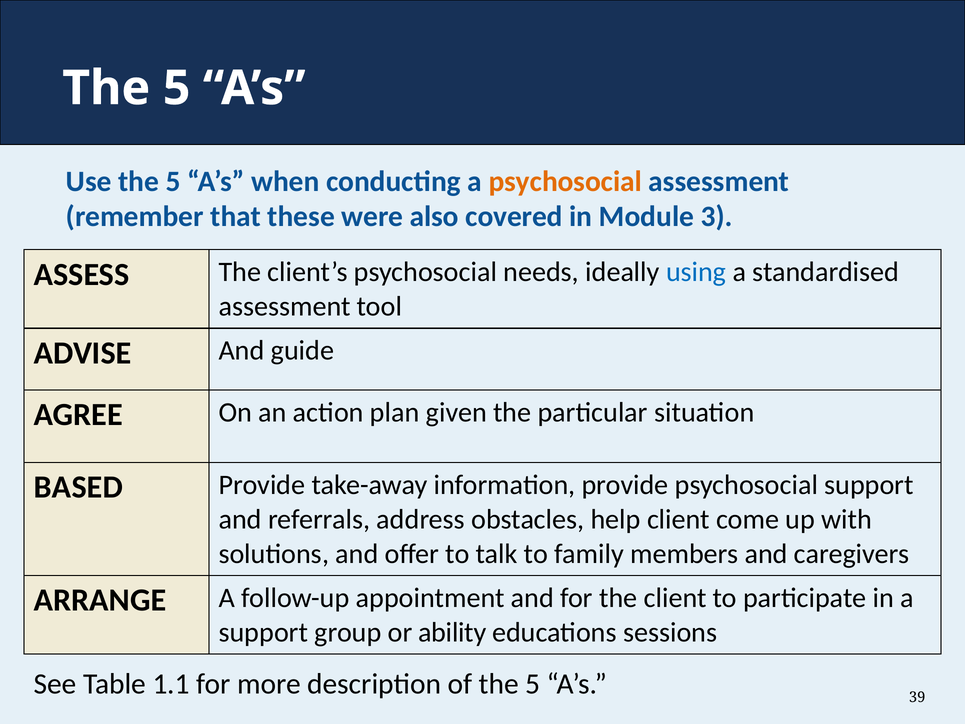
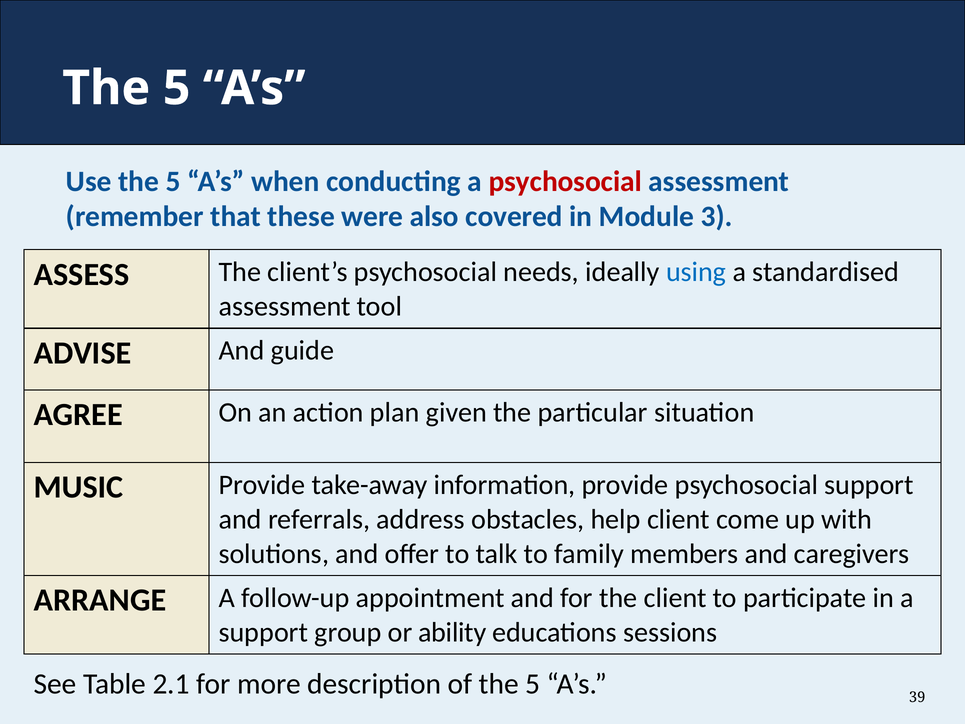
psychosocial colour: orange -> red (565, 181)
BASED: BASED -> MUSIC (78, 487)
1.1: 1.1 -> 2.1 (171, 684)
